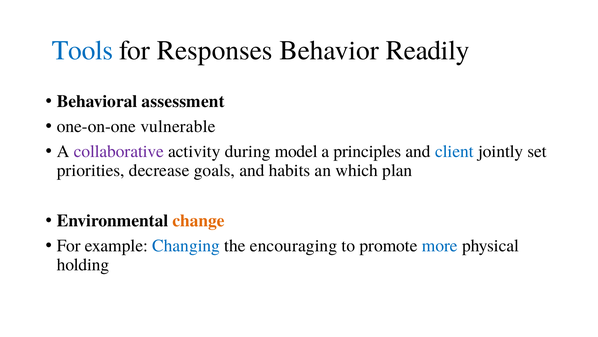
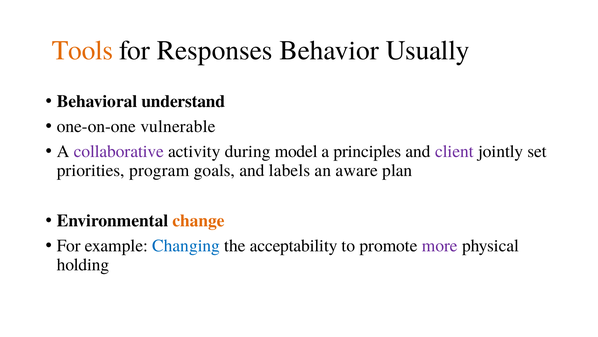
Tools colour: blue -> orange (83, 50)
Readily: Readily -> Usually (428, 50)
assessment: assessment -> understand (183, 101)
client colour: blue -> purple (454, 151)
decrease: decrease -> program (159, 170)
habits: habits -> labels (290, 170)
which: which -> aware (357, 170)
encouraging: encouraging -> acceptability (294, 245)
more colour: blue -> purple (440, 245)
